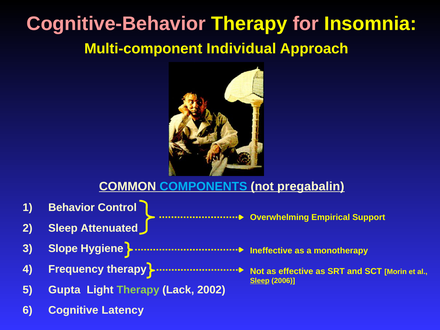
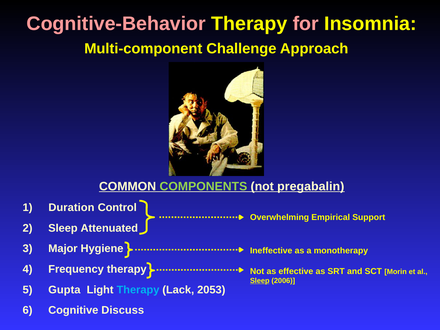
Individual: Individual -> Challenge (241, 49)
COMPONENTS colour: light blue -> light green (203, 186)
Behavior: Behavior -> Duration (71, 208)
Slope: Slope -> Major (63, 249)
Therapy colour: light green -> light blue (138, 290)
2002: 2002 -> 2053 (211, 290)
Latency: Latency -> Discuss (123, 310)
